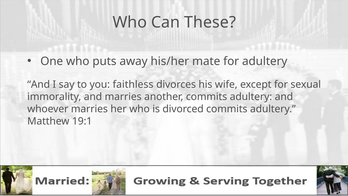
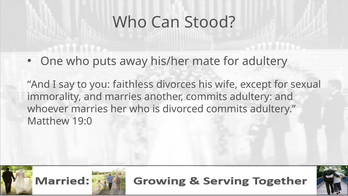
These: These -> Stood (210, 22)
19:1: 19:1 -> 19:0 (82, 121)
